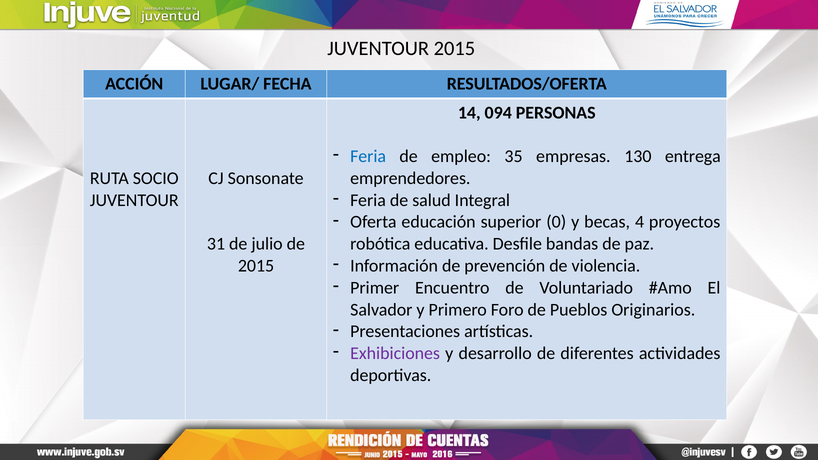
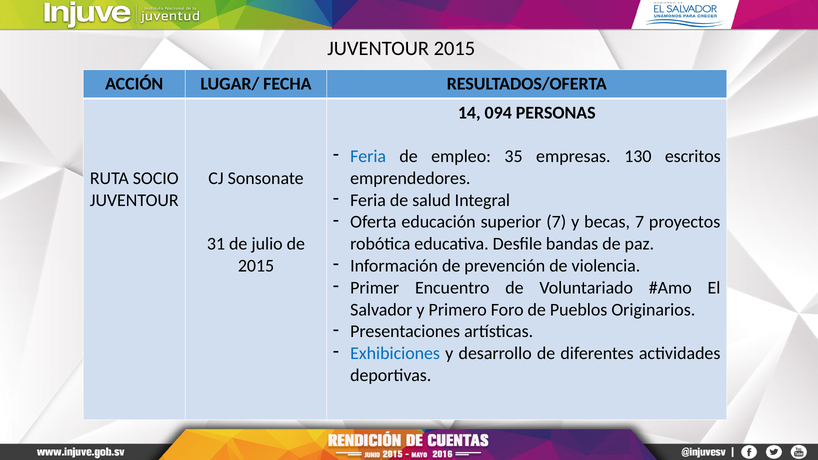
entrega: entrega -> escritos (693, 156)
superior 0: 0 -> 7 (556, 222)
becas 4: 4 -> 7 (640, 222)
Exhibiciones colour: purple -> blue (395, 353)
